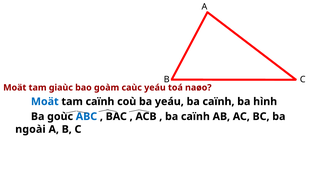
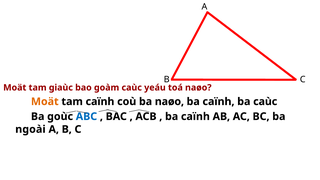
Moät colour: blue -> orange (45, 102)
ba yeáu: yeáu -> naøo (169, 102)
ba hình: hình -> caùc (265, 102)
